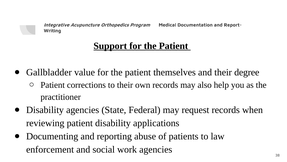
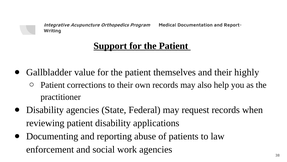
degree: degree -> highly (247, 72)
